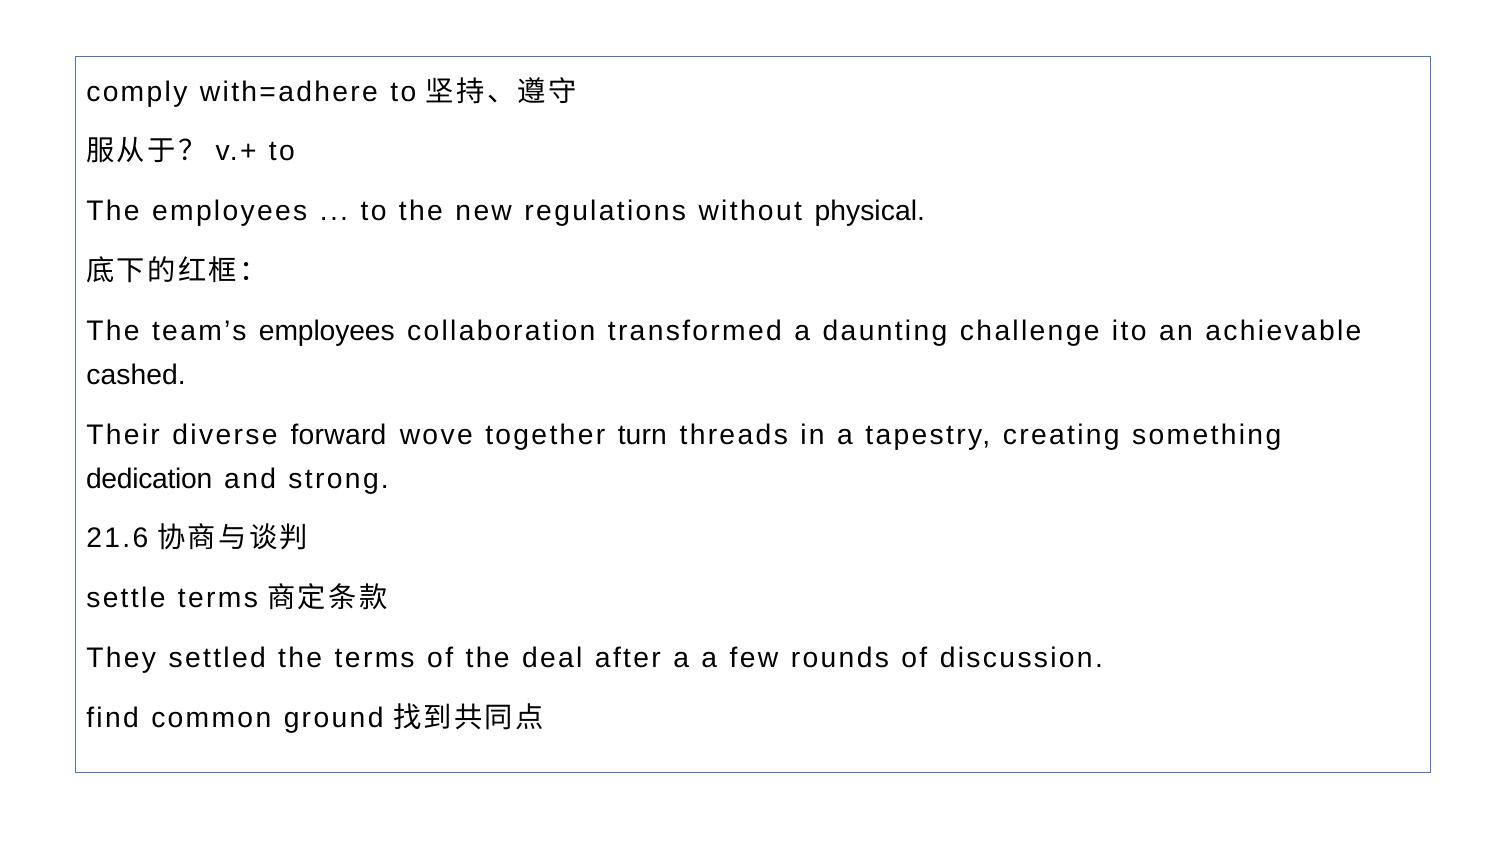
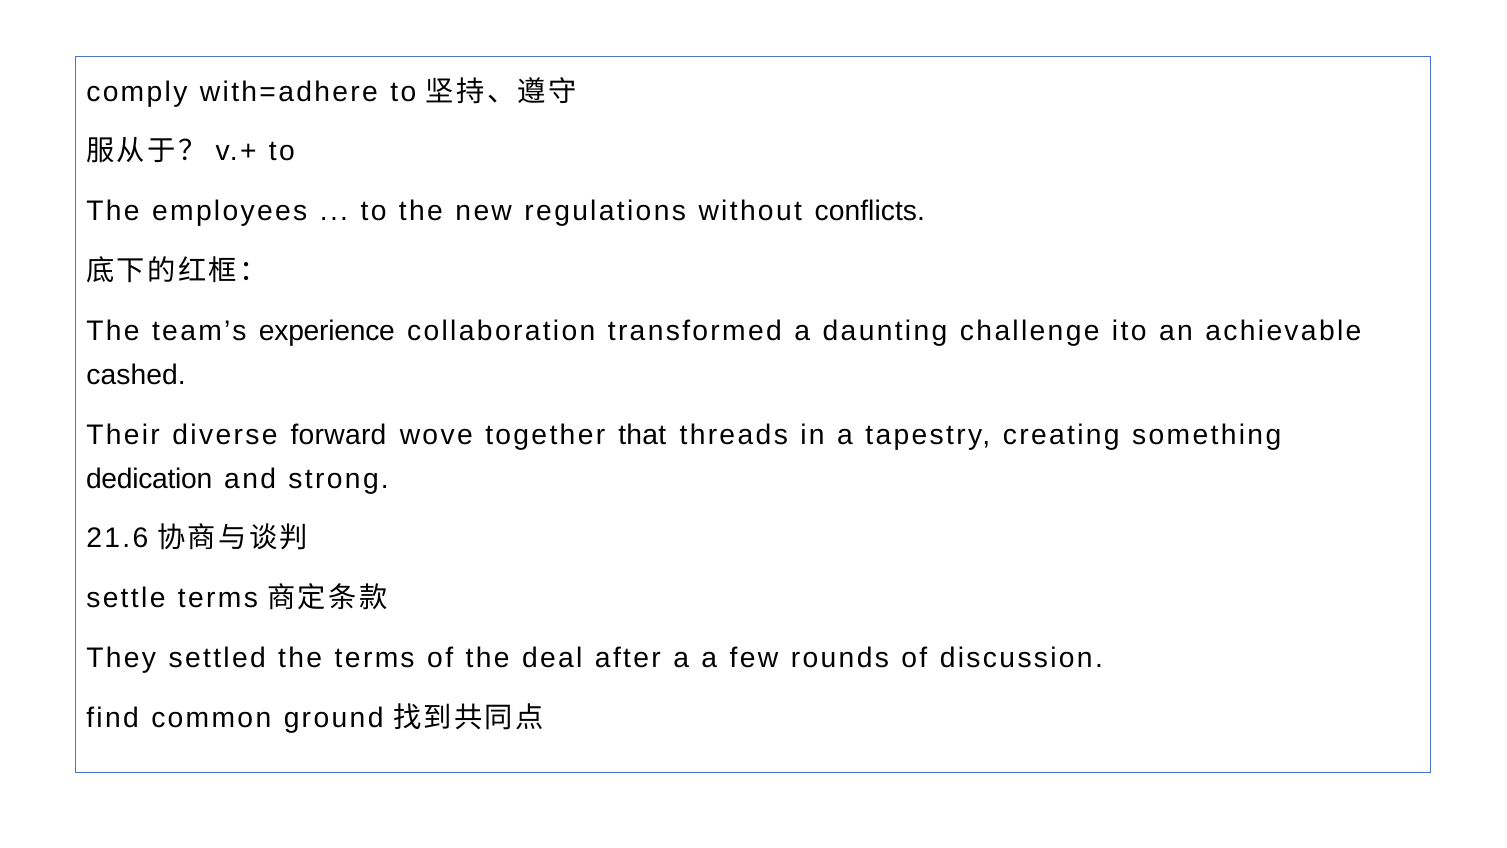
physical: physical -> conflicts (870, 211)
team’s employees: employees -> experience (327, 331)
turn: turn -> that (642, 435)
